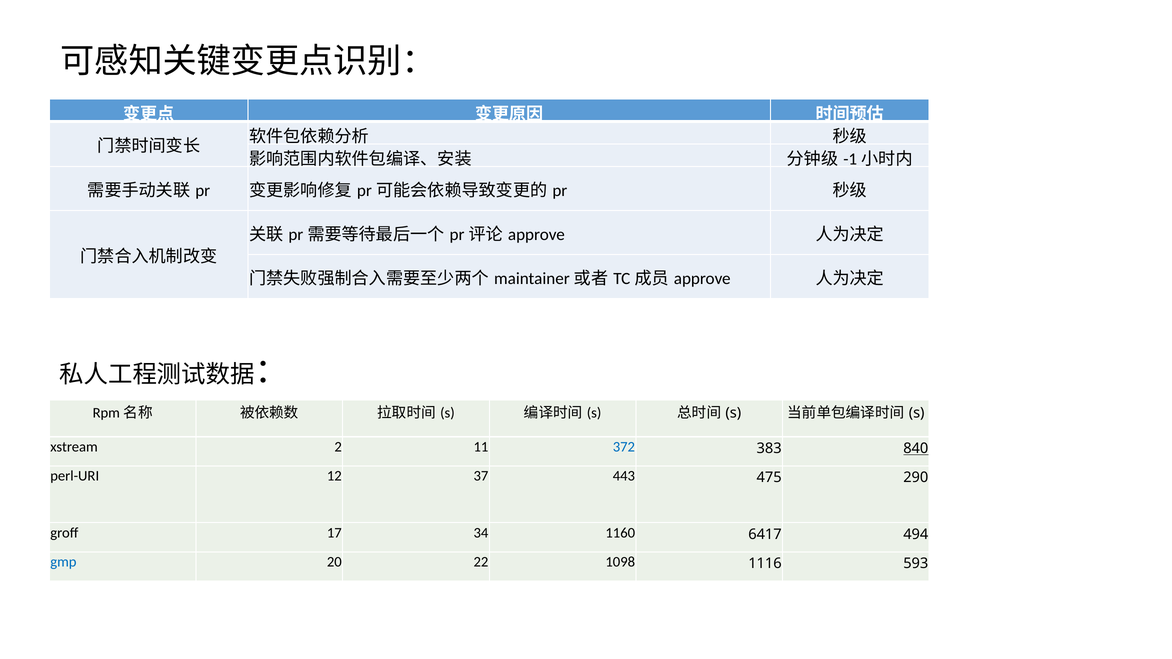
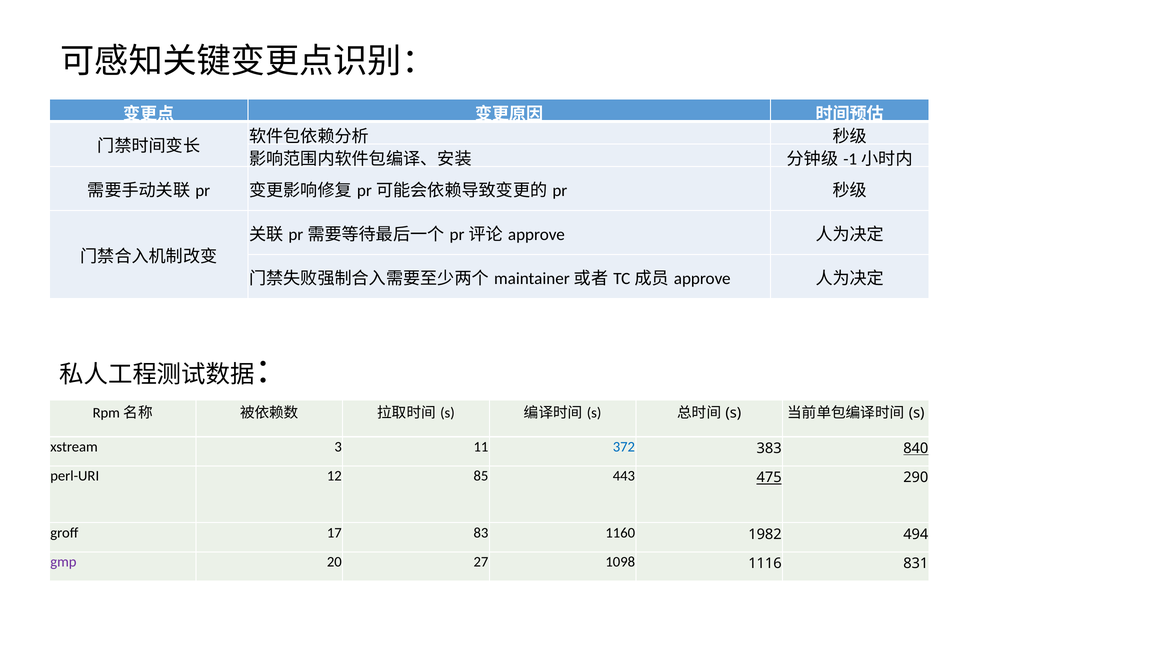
2: 2 -> 3 (338, 447)
37: 37 -> 85 (481, 476)
475 underline: none -> present (769, 478)
34: 34 -> 83 (481, 533)
6417: 6417 -> 1982 (765, 535)
gmp colour: blue -> purple (63, 562)
22: 22 -> 27 (481, 562)
593: 593 -> 831 (916, 564)
